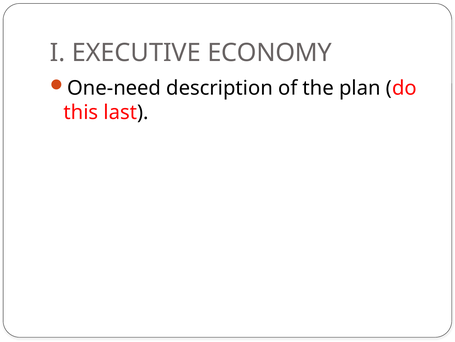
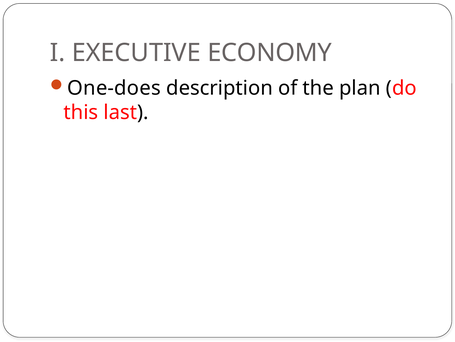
One-need: One-need -> One-does (114, 88)
